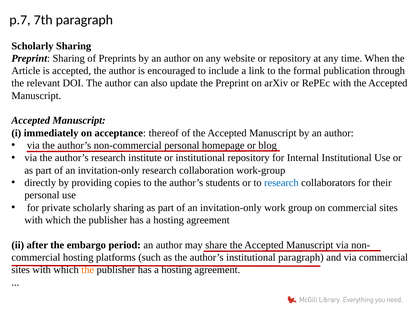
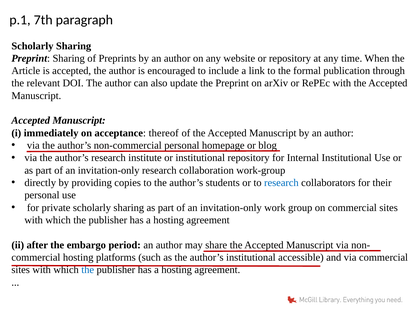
p.7: p.7 -> p.1 (20, 20)
institutional paragraph: paragraph -> accessible (301, 258)
the colour: orange -> blue (88, 270)
